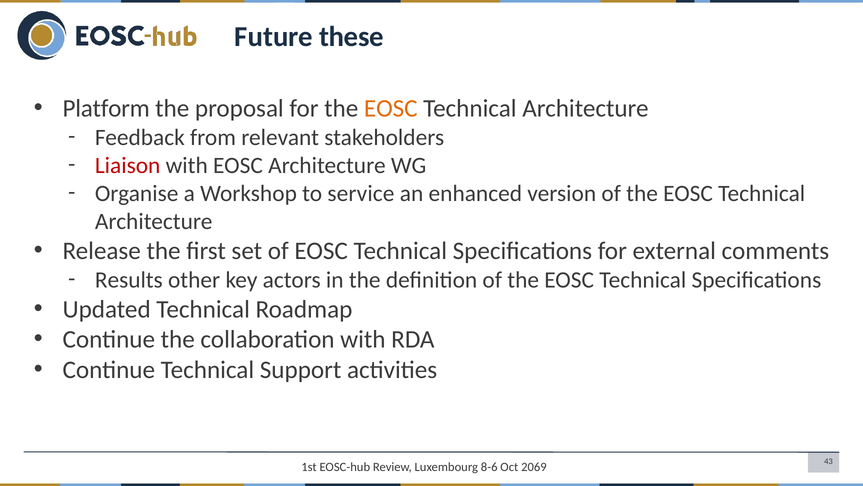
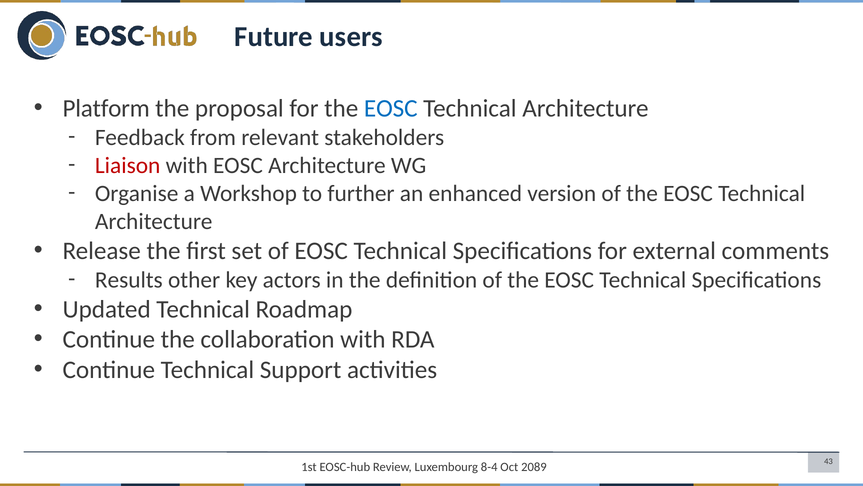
these: these -> users (351, 37)
EOSC colour: orange -> blue (391, 108)
service: service -> further (361, 193)
8-6: 8-6 -> 8-4 (489, 467)
2069: 2069 -> 2089 (534, 467)
